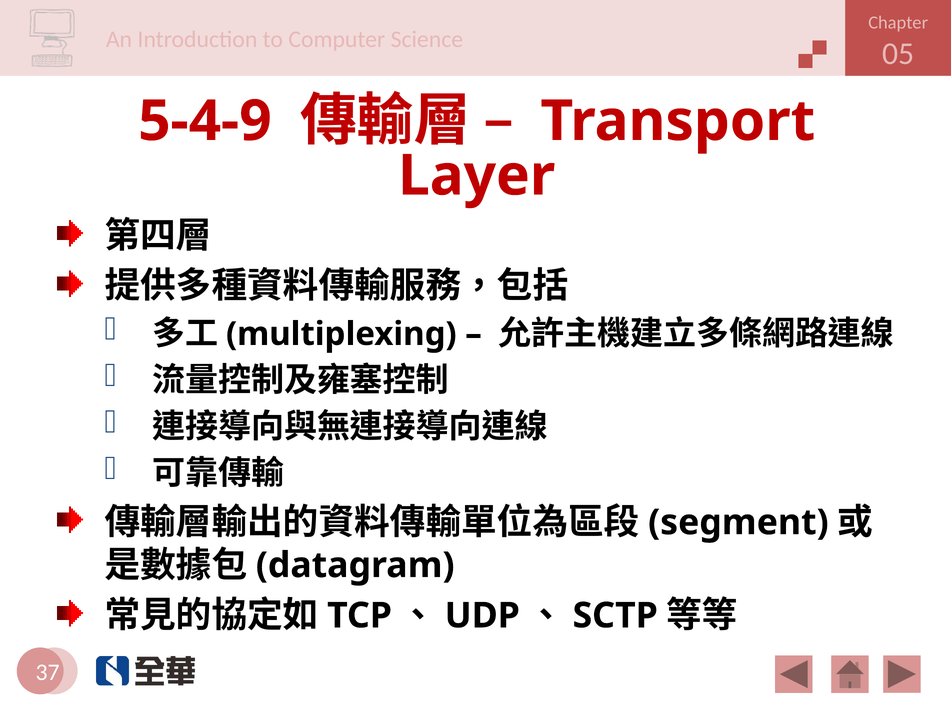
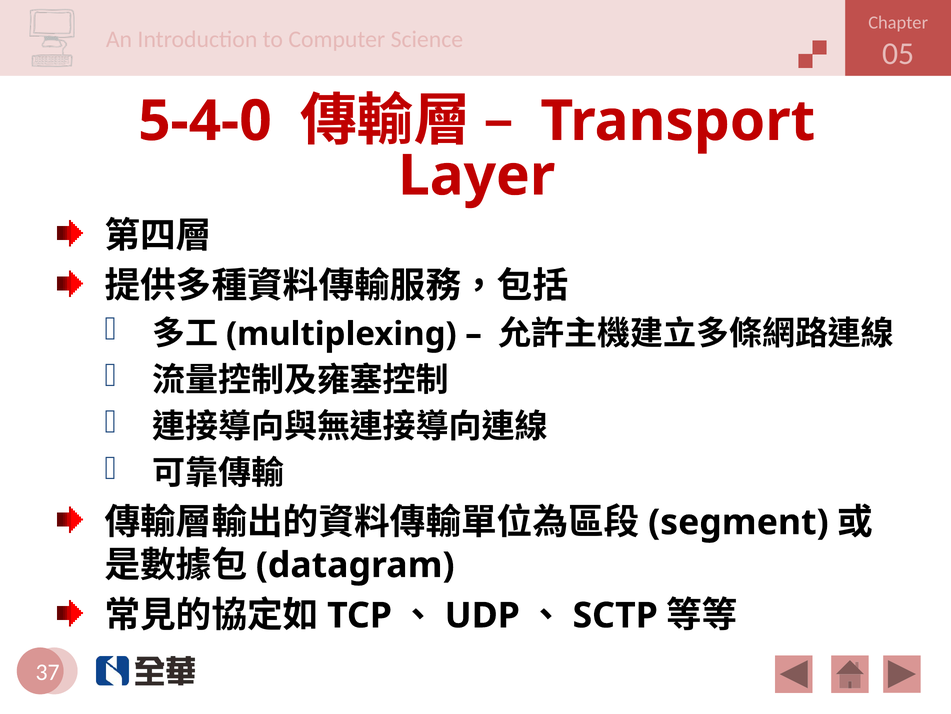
5-4-9: 5-4-9 -> 5-4-0 (205, 121)
